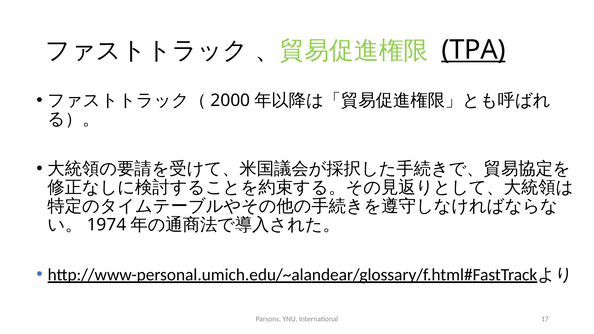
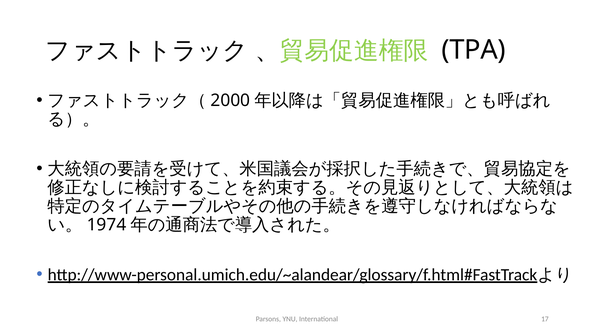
TPA underline: present -> none (474, 50)
